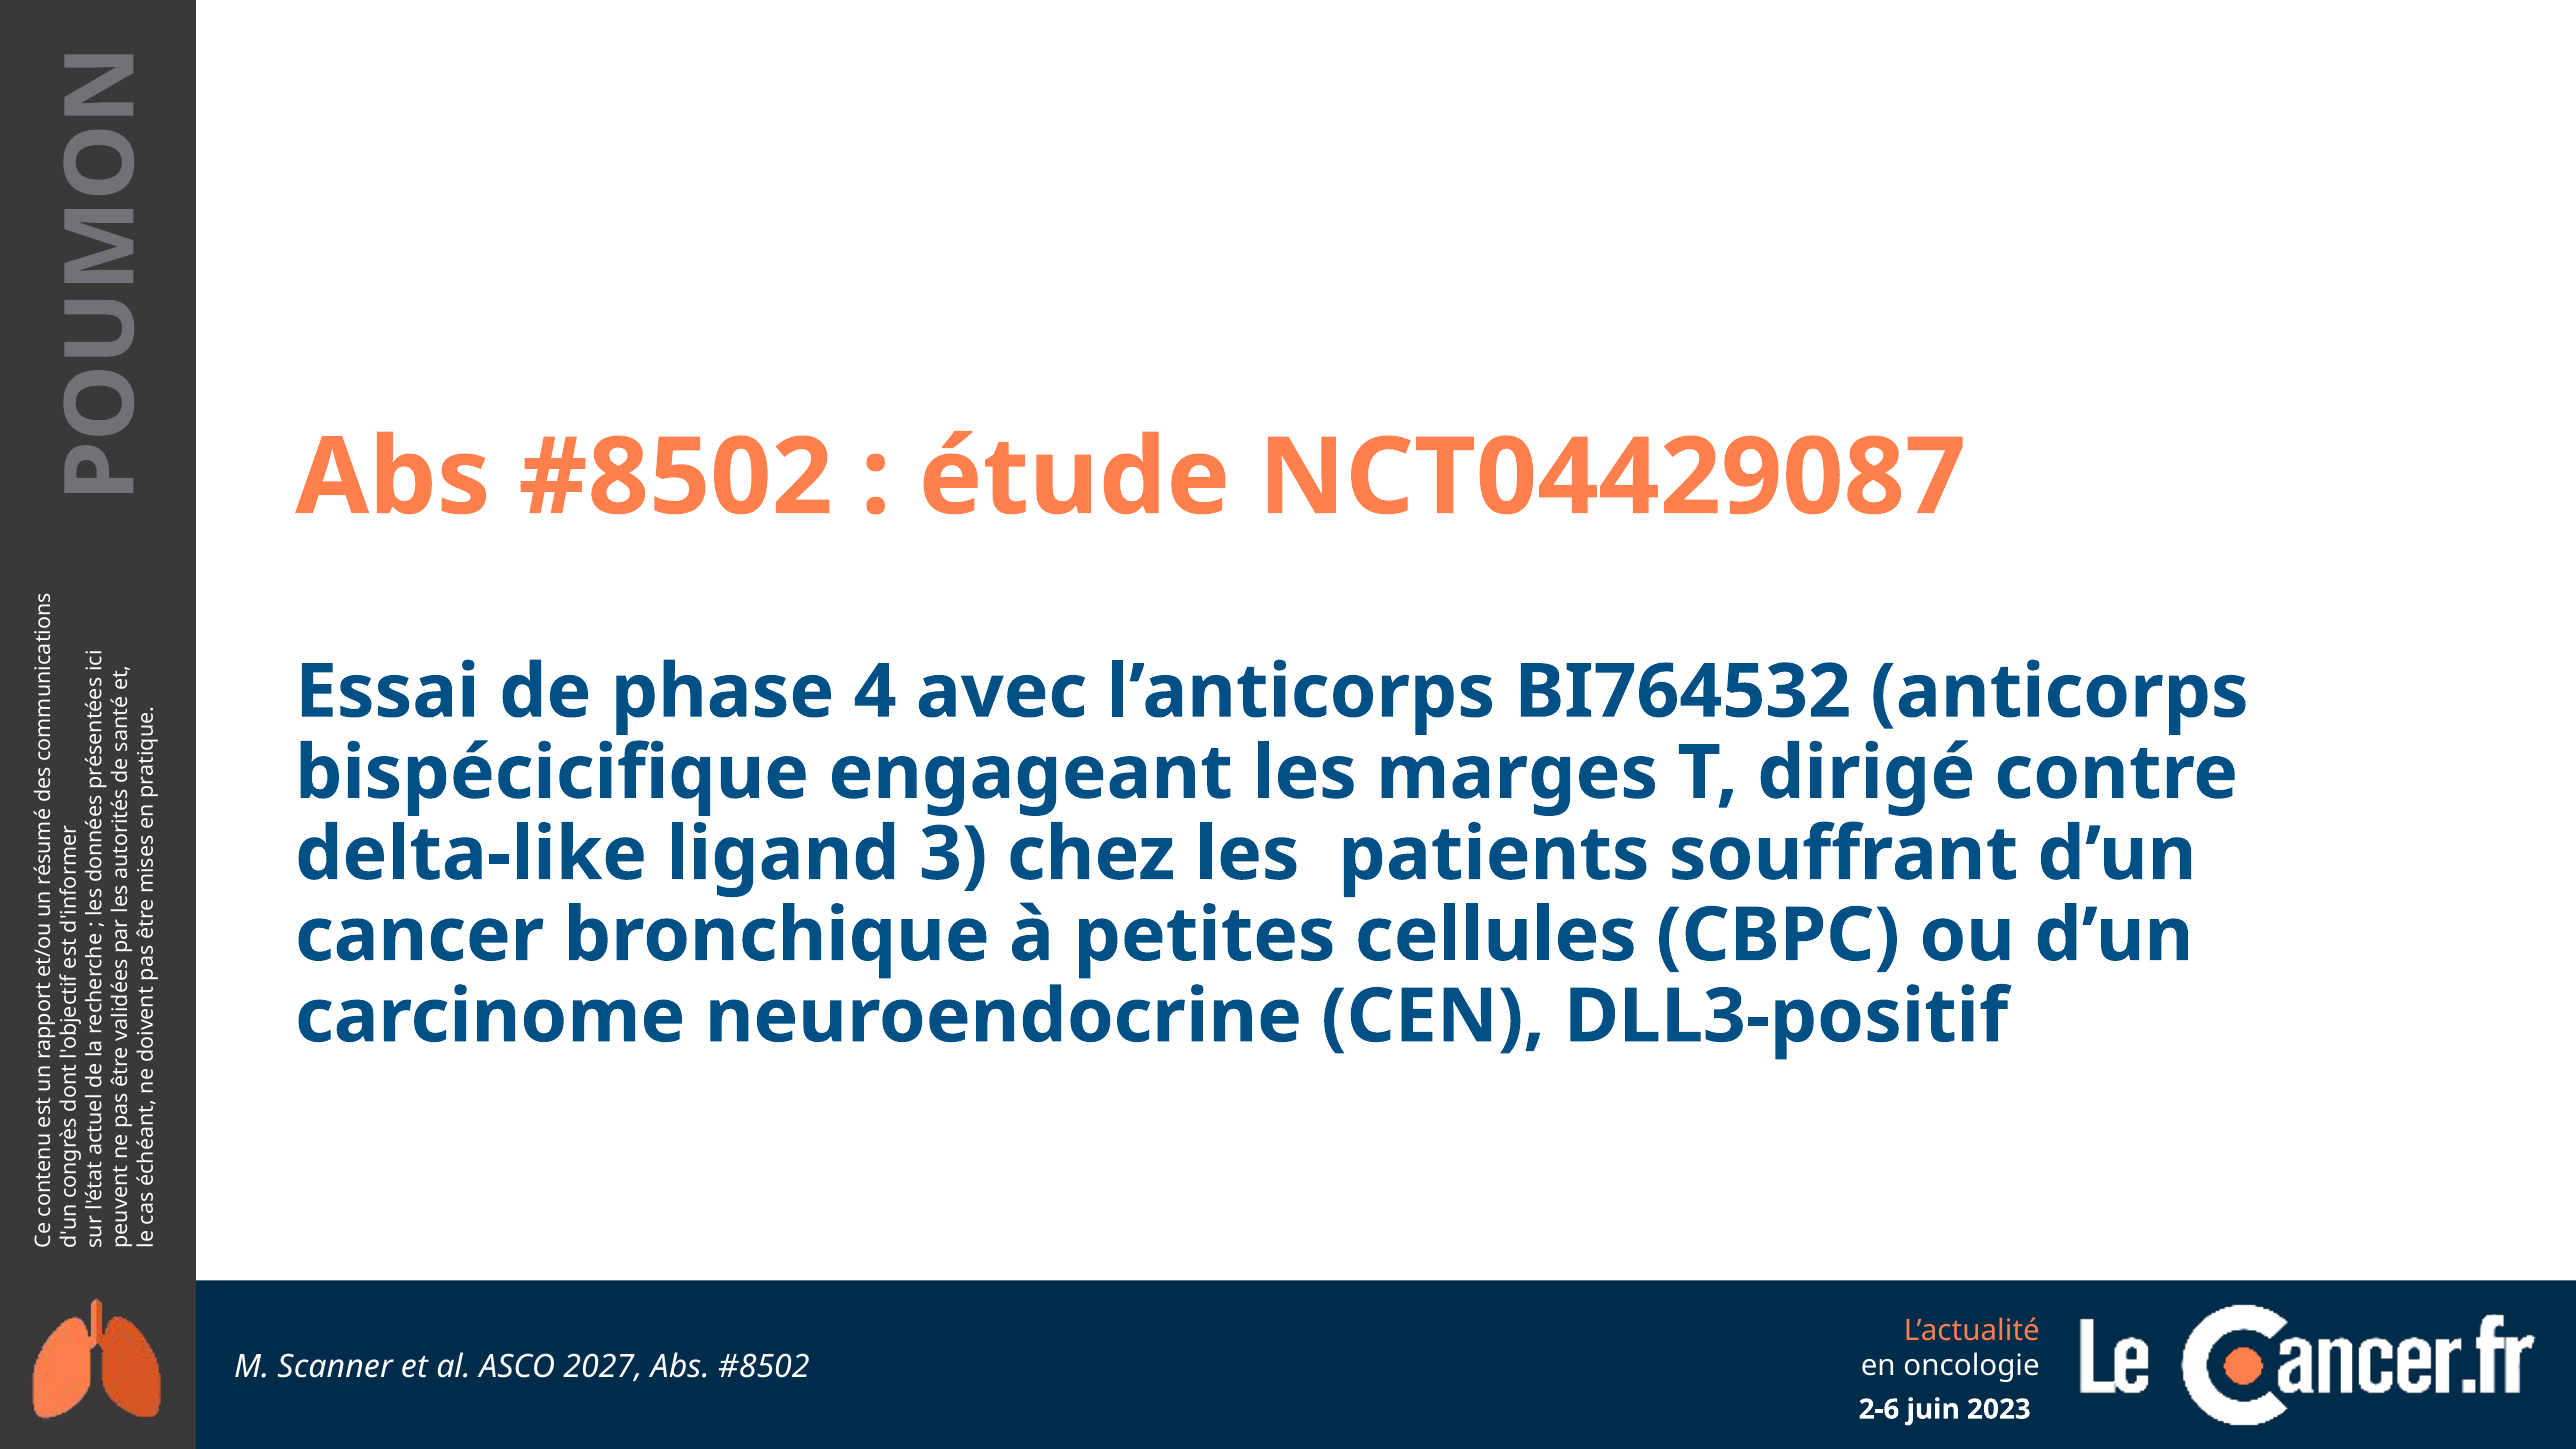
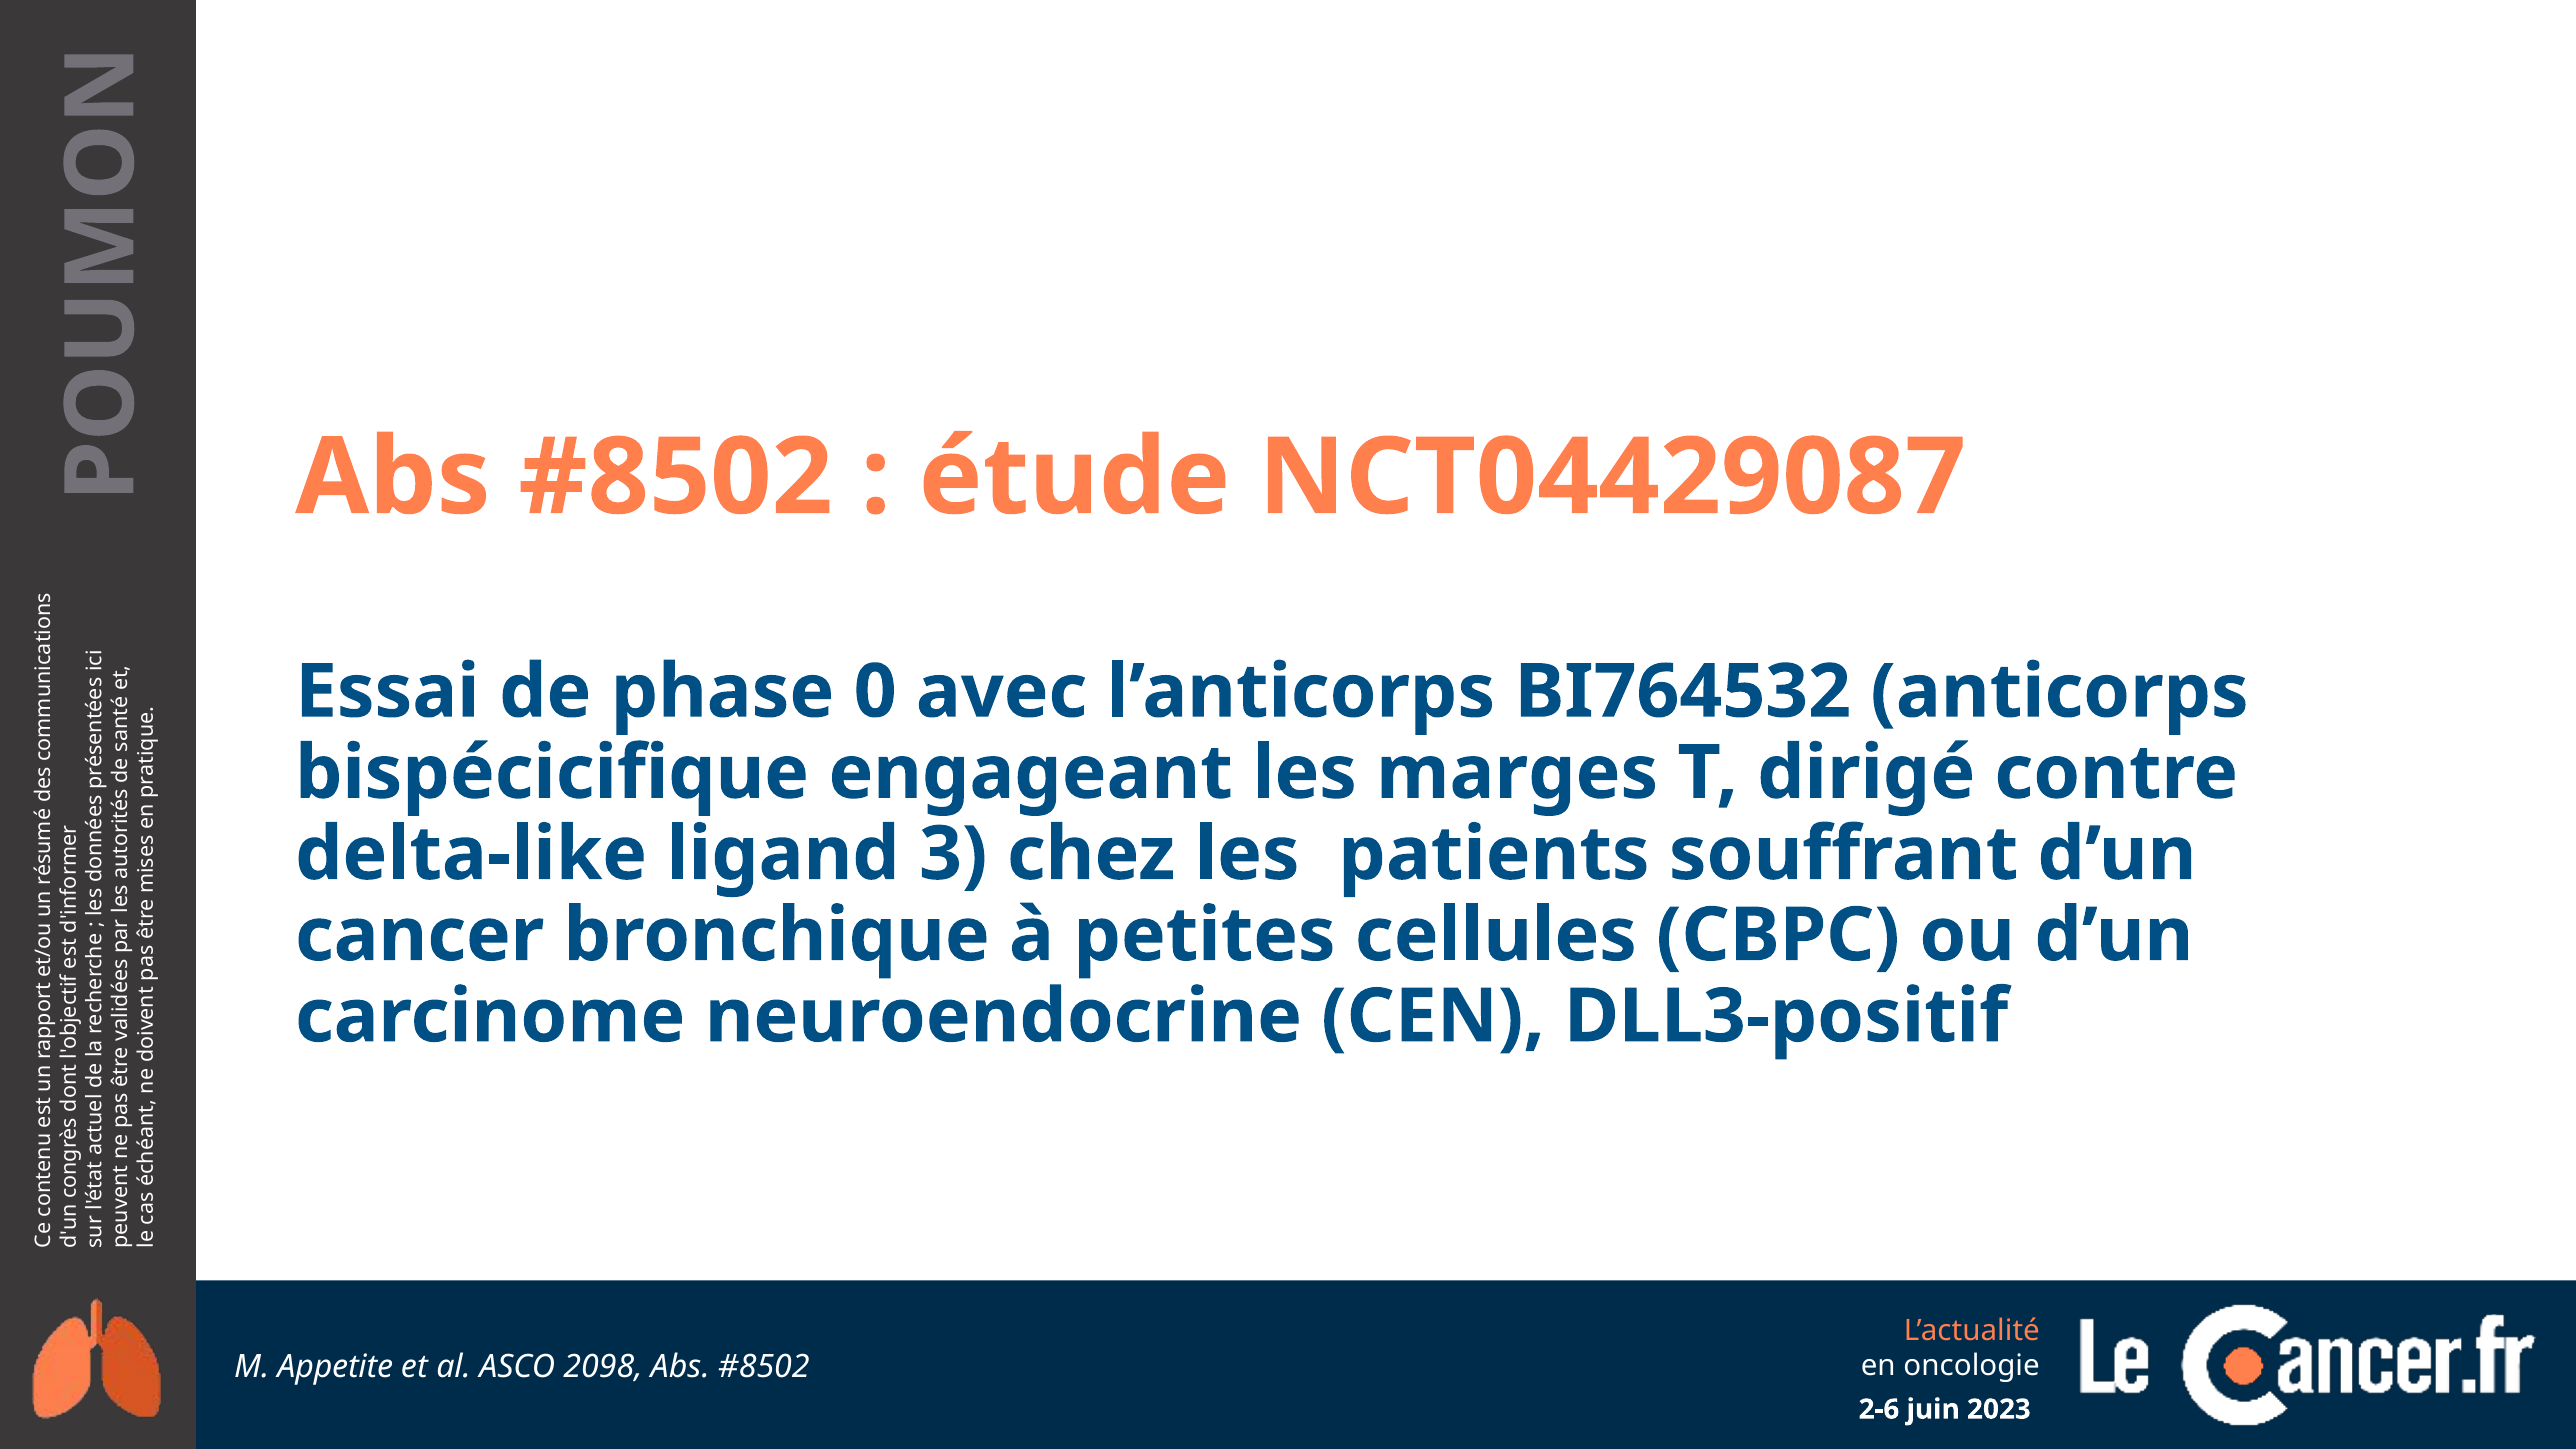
4: 4 -> 0 (875, 692)
Scanner: Scanner -> Appetite (335, 1367)
2027: 2027 -> 2098 (603, 1367)
